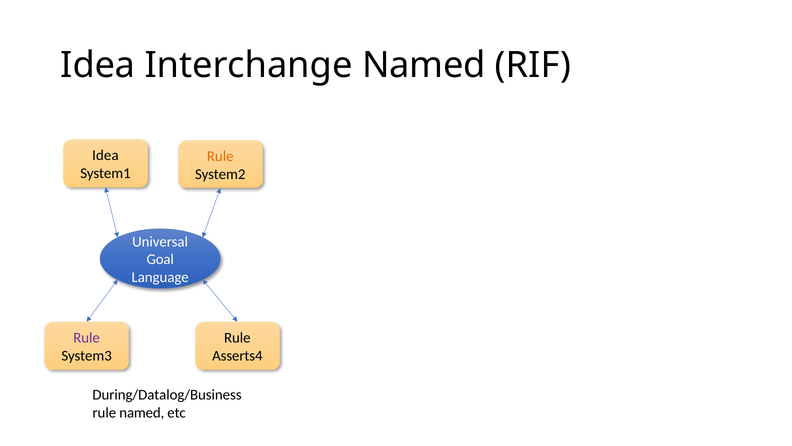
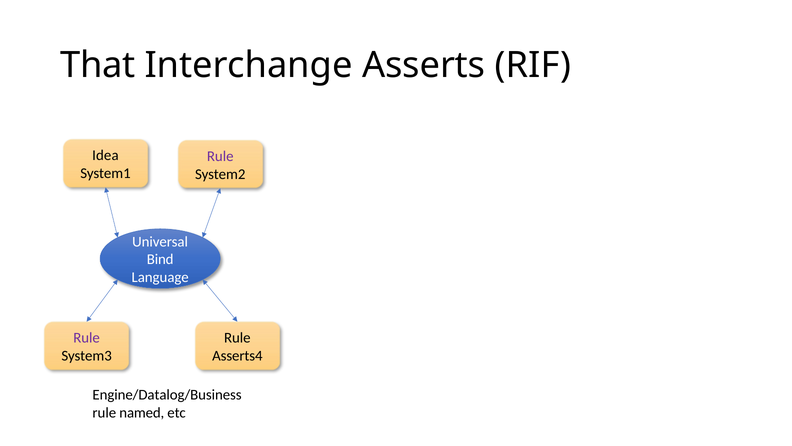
Idea: Idea -> That (98, 65)
Interchange Named: Named -> Asserts (424, 65)
Rule colour: orange -> purple (220, 156)
Goal: Goal -> Bind (160, 259)
During/Datalog/Business: During/Datalog/Business -> Engine/Datalog/Business (167, 395)
